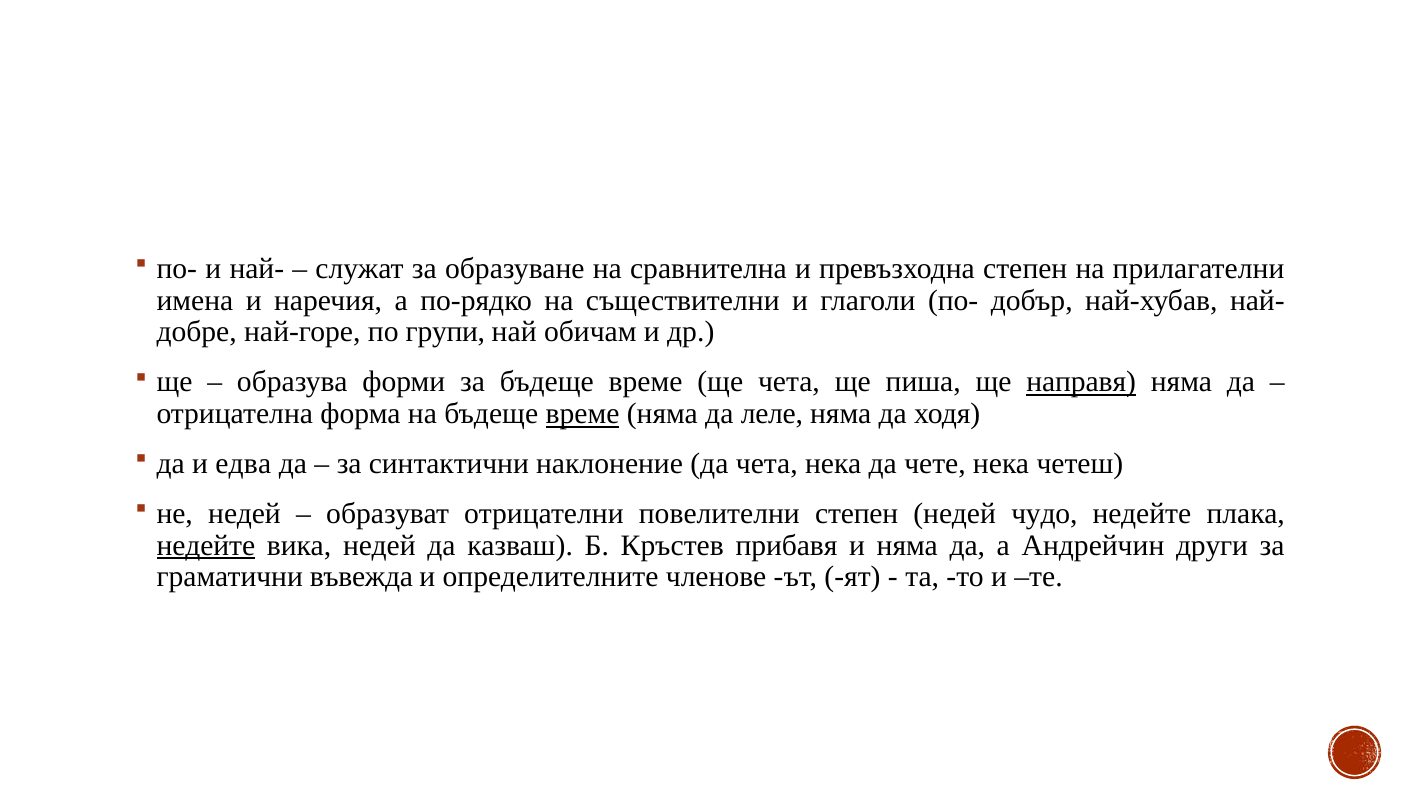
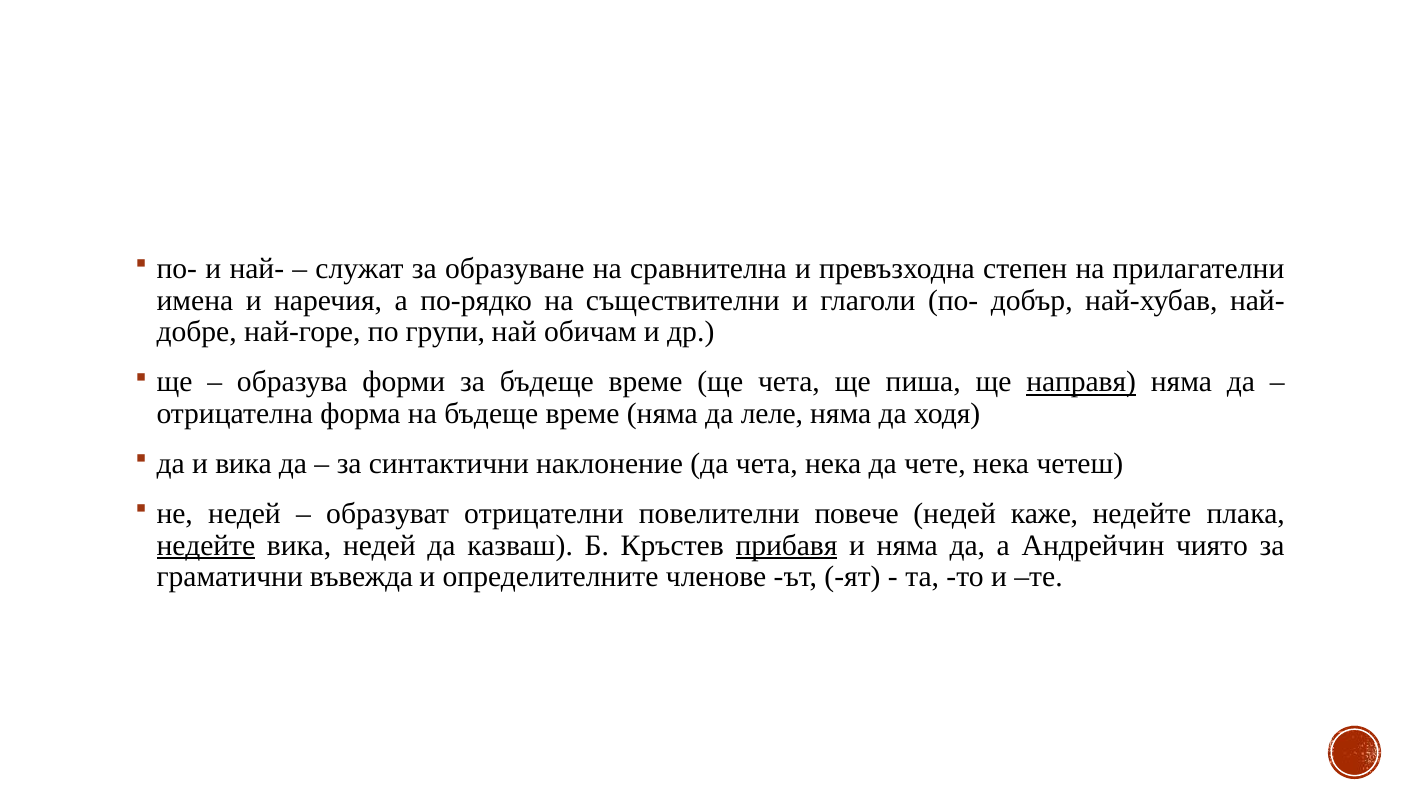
време underline: present -> none (582, 414)
и едва: едва -> вика (244, 463)
повелителни степен: степен -> повече (857, 513)
чудо: чудо -> каже (1044, 513)
прибавя underline: none -> present (787, 545)
други: други -> чиято (1212, 545)
